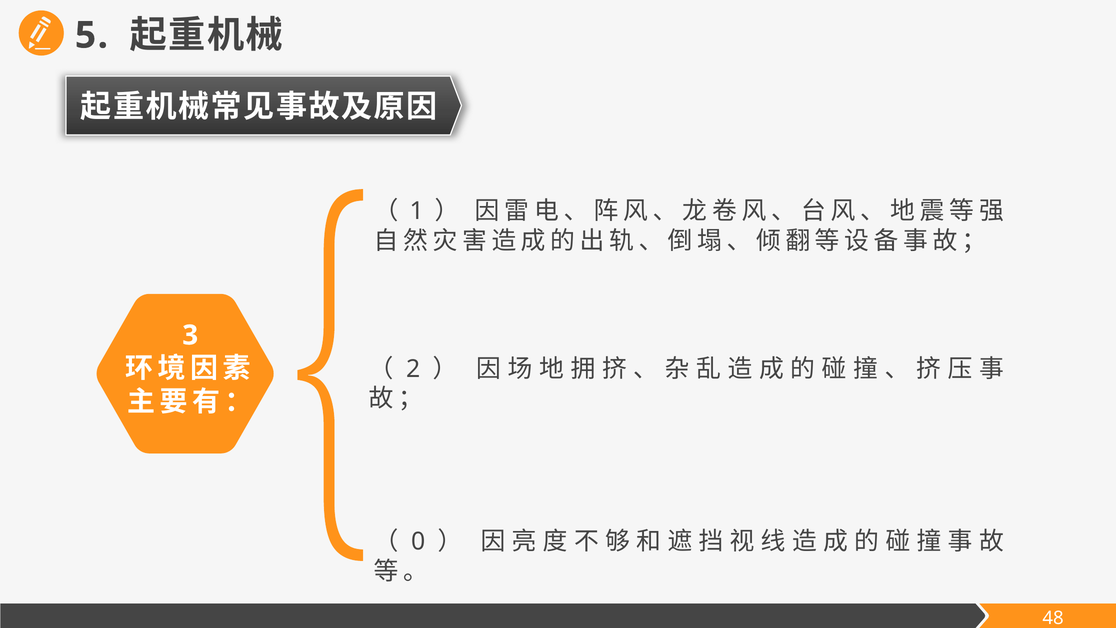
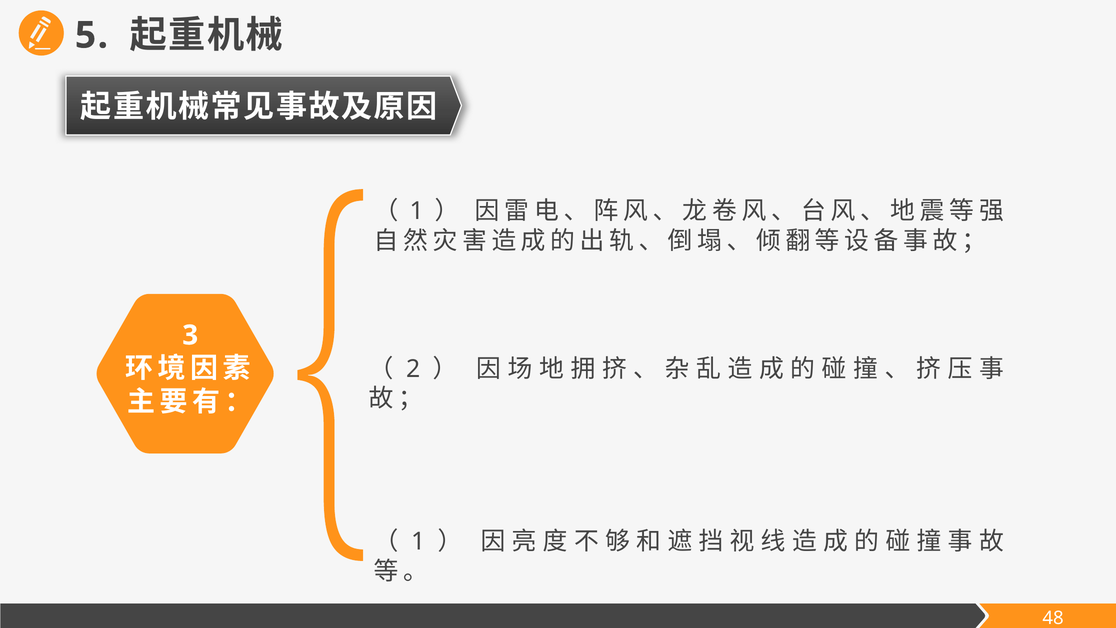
0: 0 -> 1 (418, 542)
